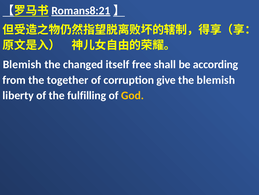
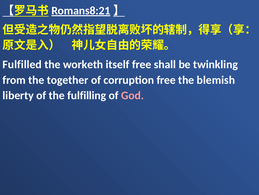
Blemish: Blemish -> Fulfilled (22, 64)
changed: changed -> worketh (83, 64)
according: according -> twinkling (216, 64)
corruption give: give -> free (166, 80)
God colour: yellow -> pink (133, 95)
